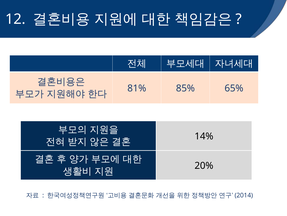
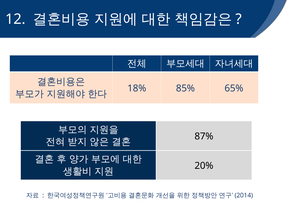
81%: 81% -> 18% (137, 88)
14%: 14% -> 87% (204, 136)
